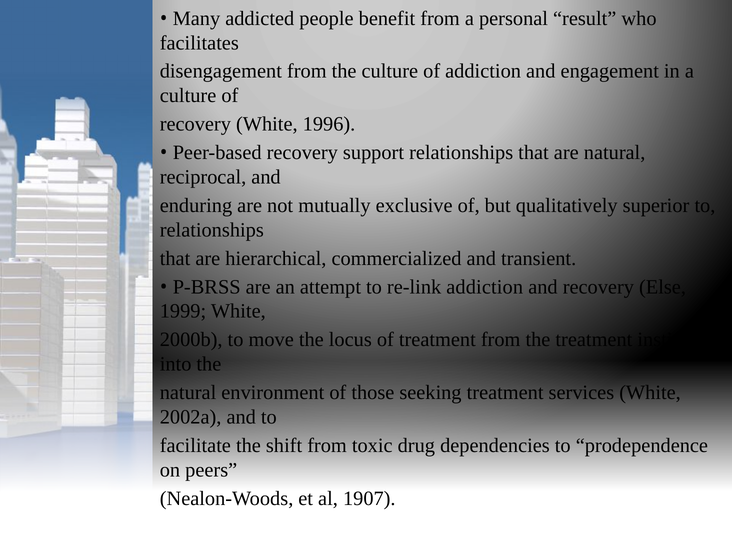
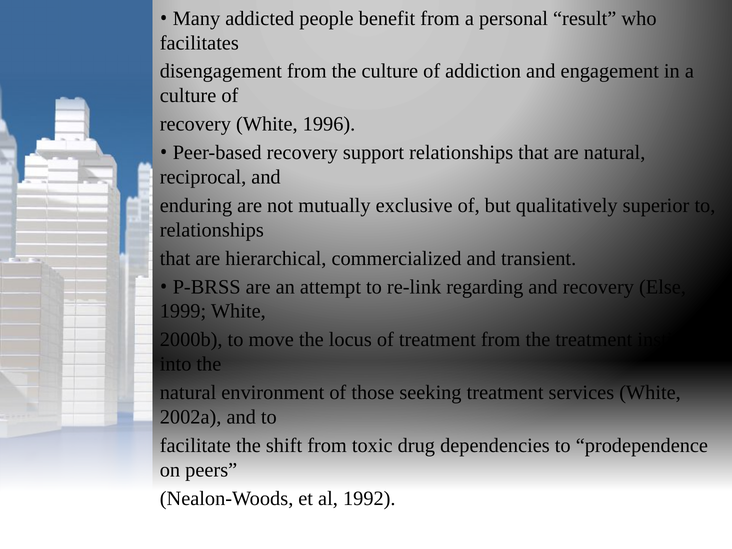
re-link addiction: addiction -> regarding (485, 287)
1907: 1907 -> 1992 (369, 498)
